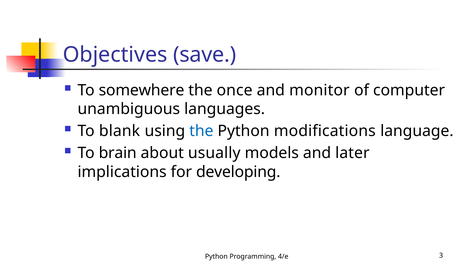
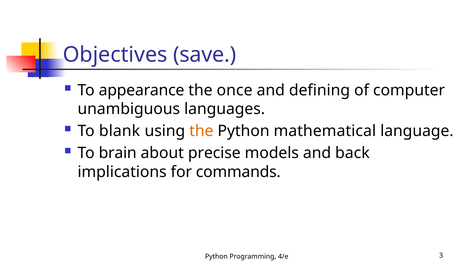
somewhere: somewhere -> appearance (142, 90)
monitor: monitor -> defining (319, 90)
the colour: blue -> orange (201, 131)
modifications: modifications -> mathematical (325, 131)
usually: usually -> precise (214, 153)
later: later -> back (352, 153)
developing: developing -> commands (238, 172)
